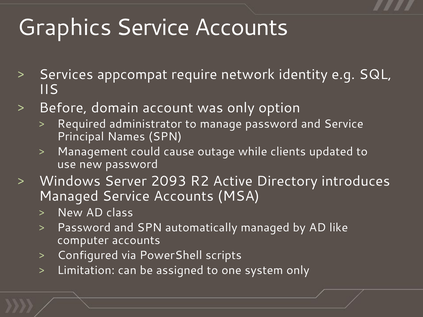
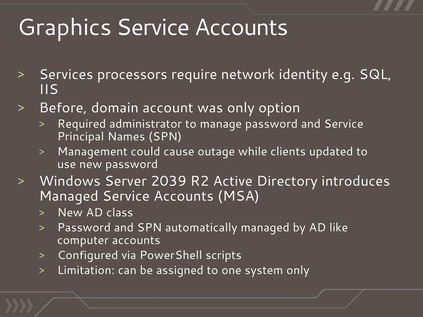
appcompat: appcompat -> processors (132, 75)
2093: 2093 -> 2039 (169, 181)
